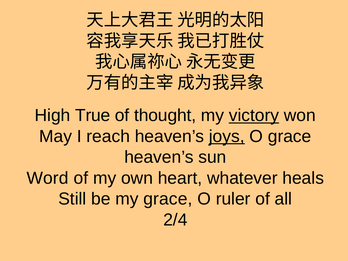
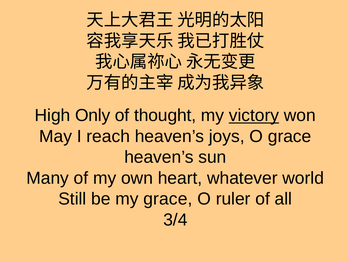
True: True -> Only (93, 115)
joys underline: present -> none (227, 136)
Word: Word -> Many (48, 178)
heals: heals -> world (303, 178)
2/4: 2/4 -> 3/4 (175, 220)
